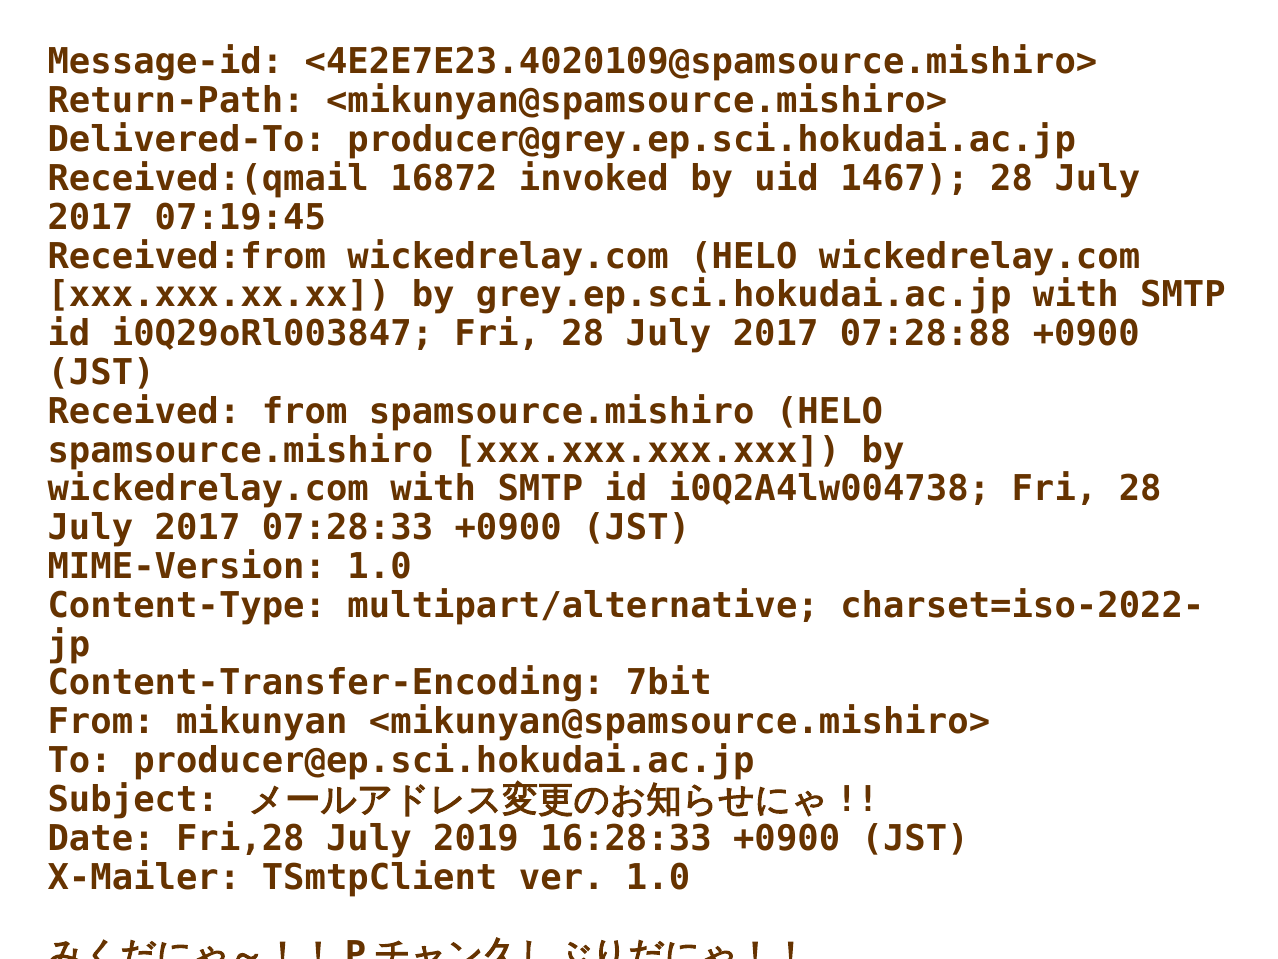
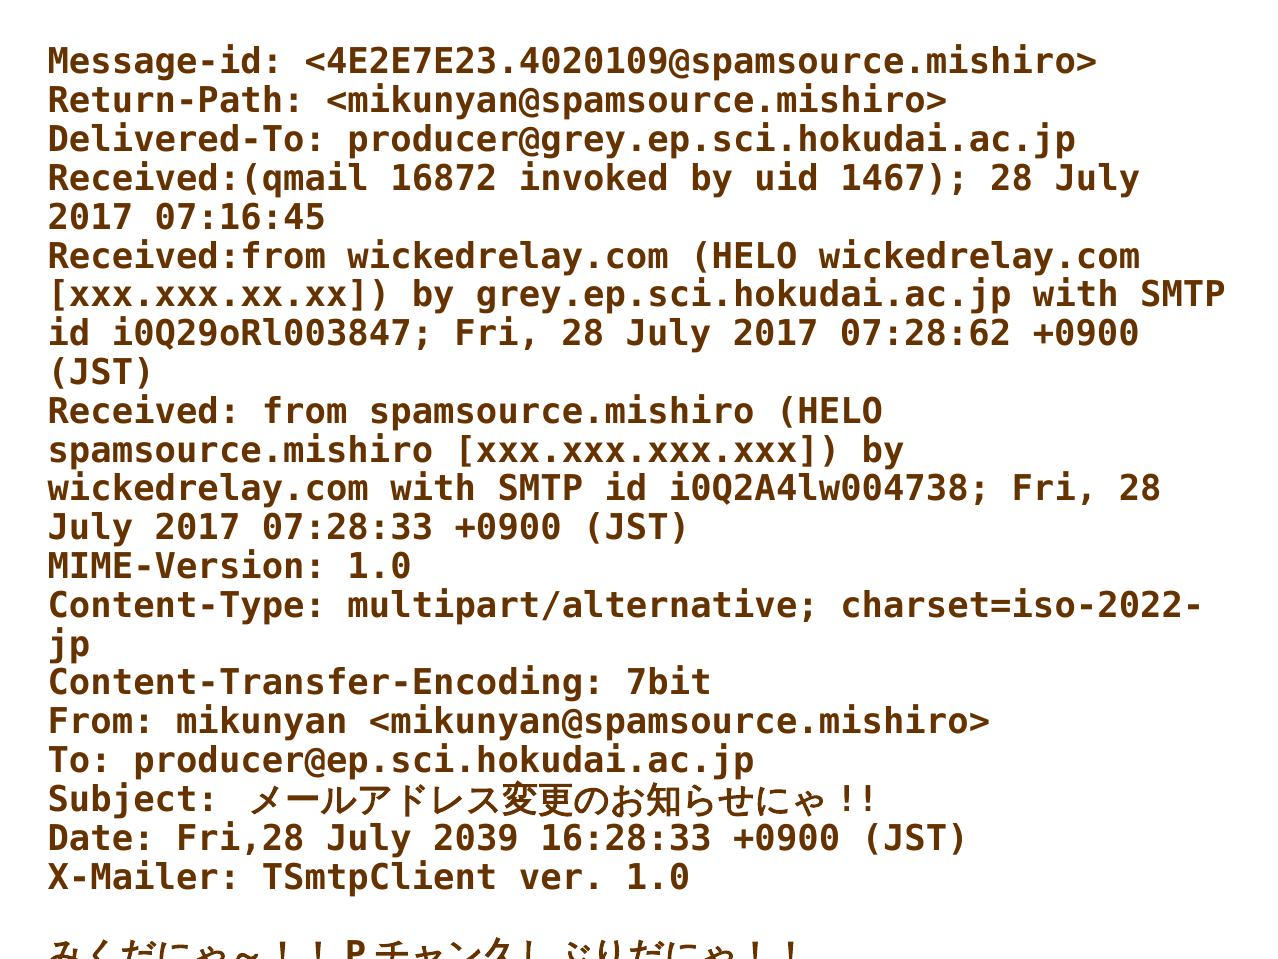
07:19:45: 07:19:45 -> 07:16:45 (240, 217)
07:28:88: 07:28:88 -> 07:28:62 (926, 334)
2019: 2019 -> 2039 (476, 838)
